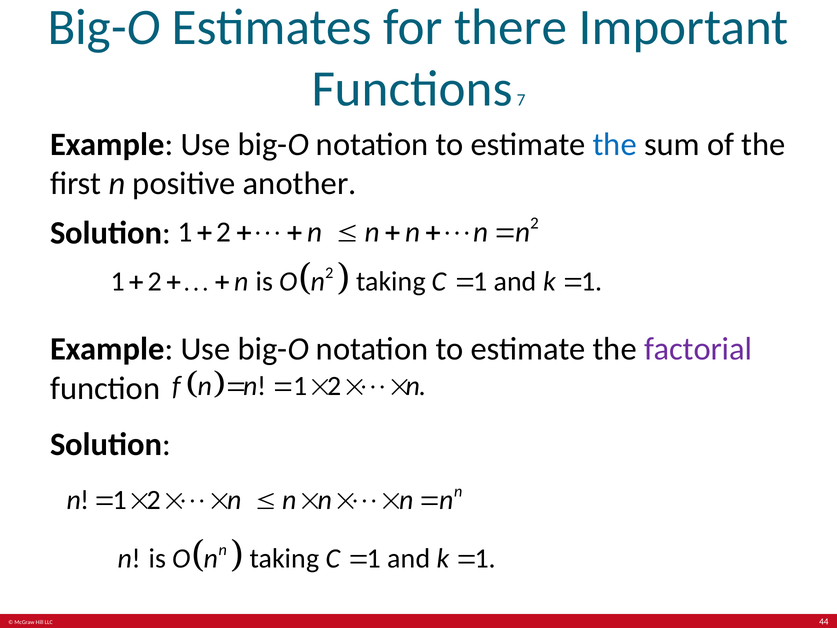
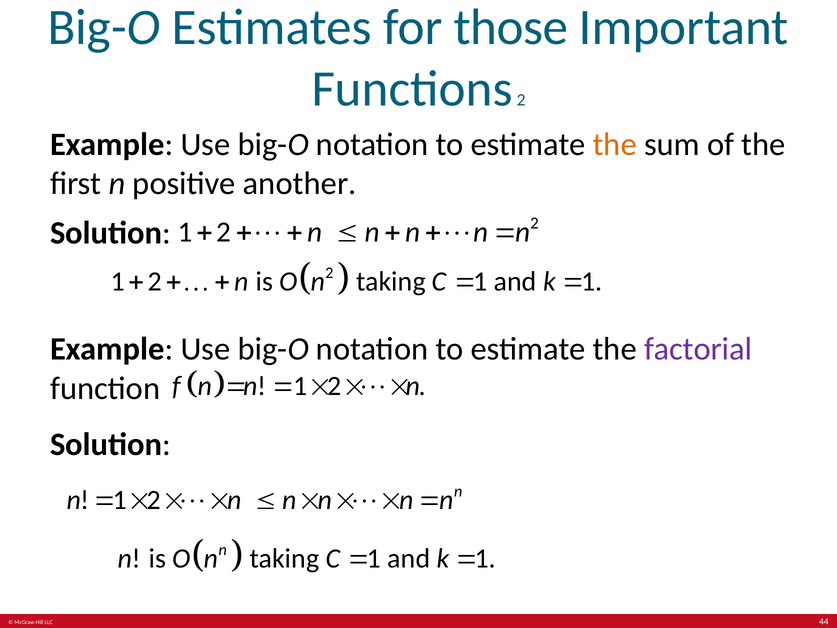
there: there -> those (511, 27)
Functions 7: 7 -> 2 (521, 100)
the colour: blue -> orange (615, 144)
